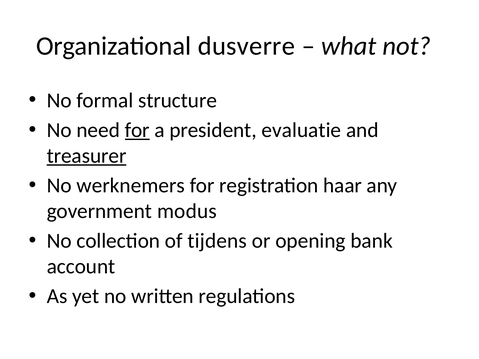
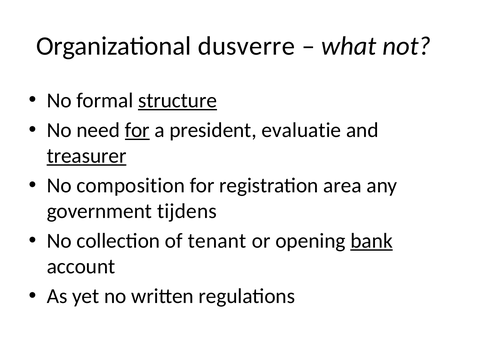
structure underline: none -> present (178, 100)
werknemers: werknemers -> composition (131, 186)
haar: haar -> area (342, 186)
modus: modus -> tijdens (187, 211)
tijdens: tijdens -> tenant (217, 241)
bank underline: none -> present (372, 241)
